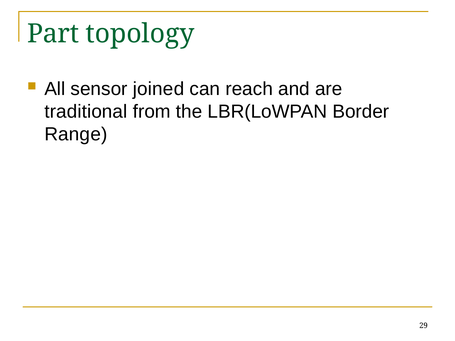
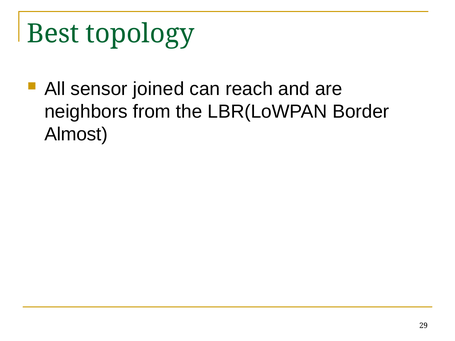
Part: Part -> Best (53, 34)
traditional: traditional -> neighbors (86, 112)
Range: Range -> Almost (76, 134)
